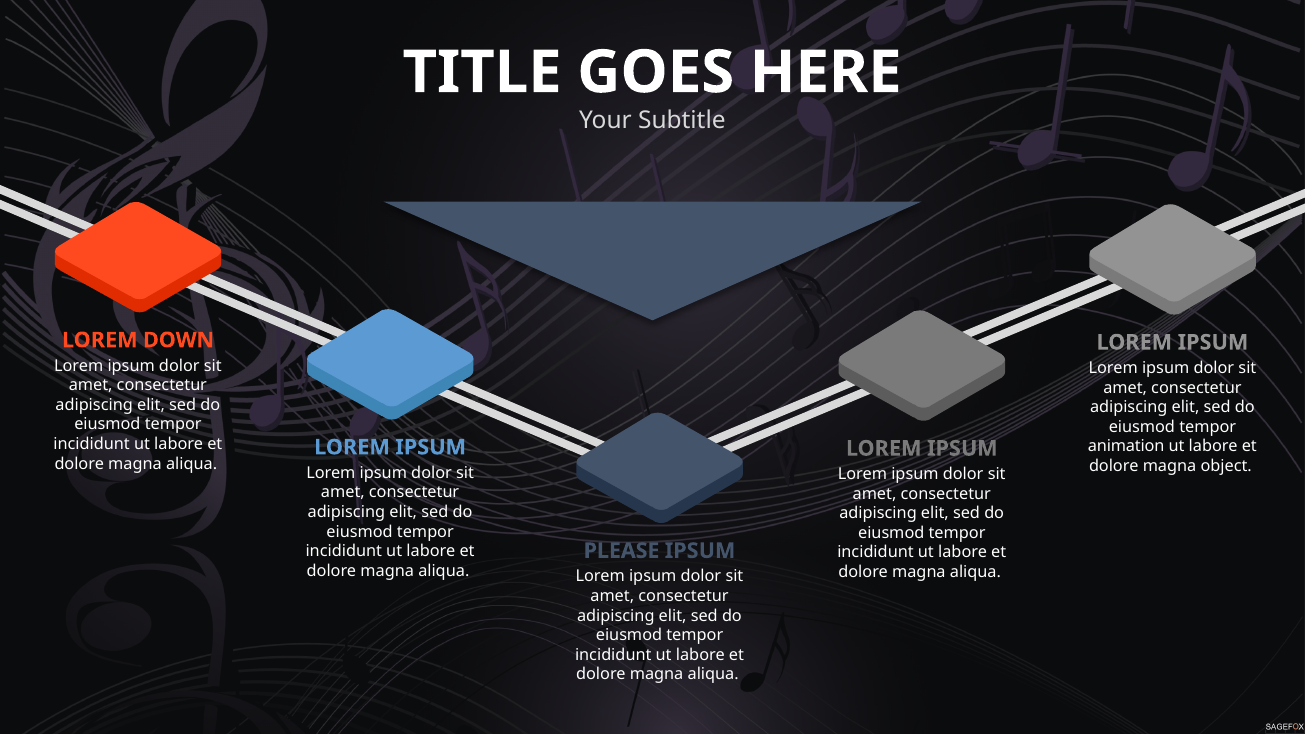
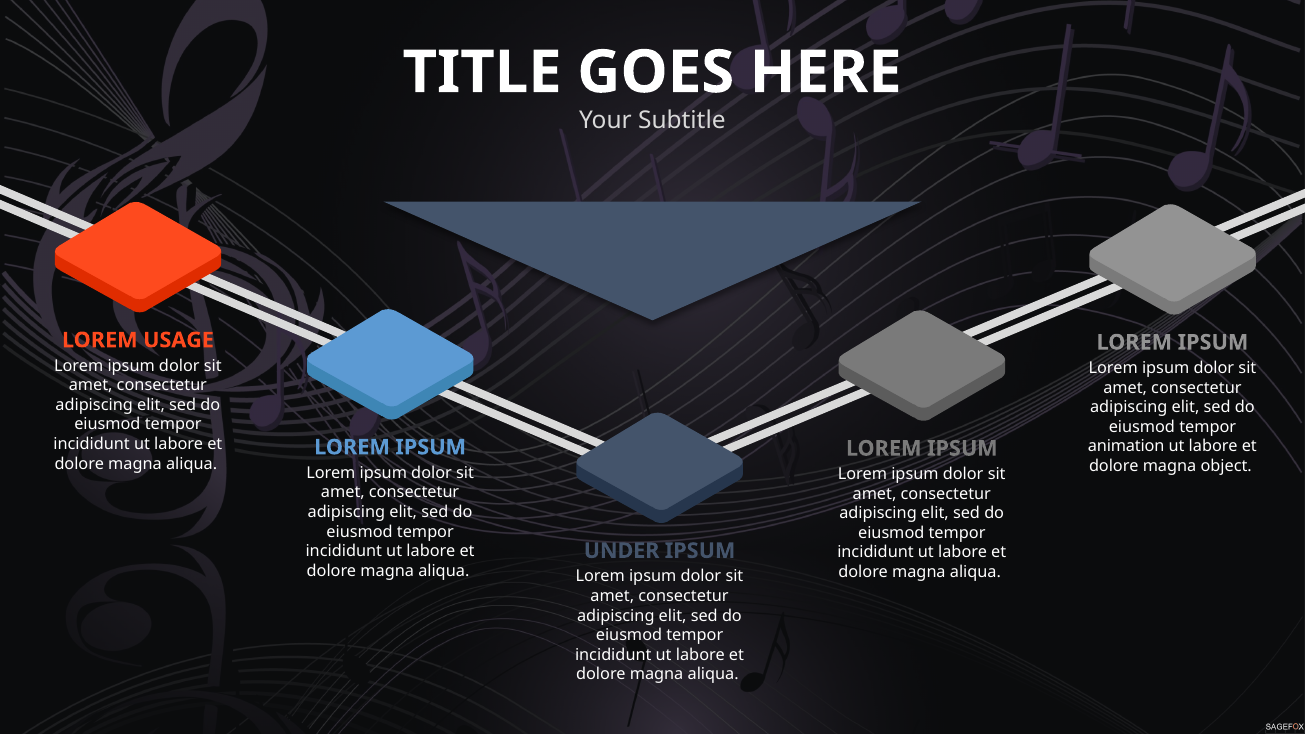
DOWN: DOWN -> USAGE (179, 340)
PLEASE: PLEASE -> UNDER (622, 551)
